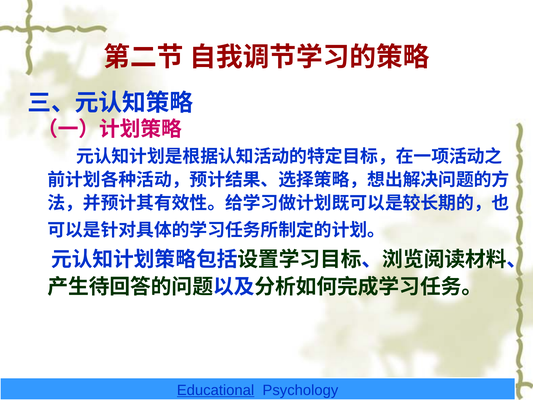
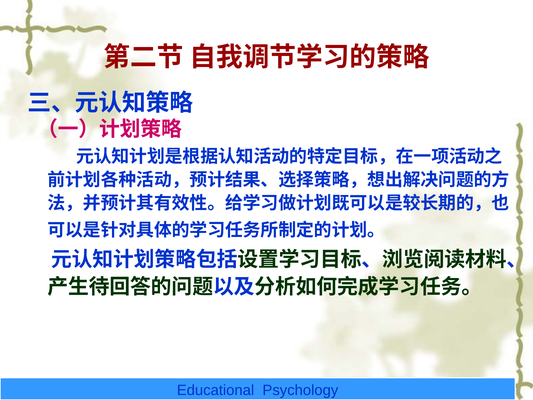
Educational underline: present -> none (216, 390)
